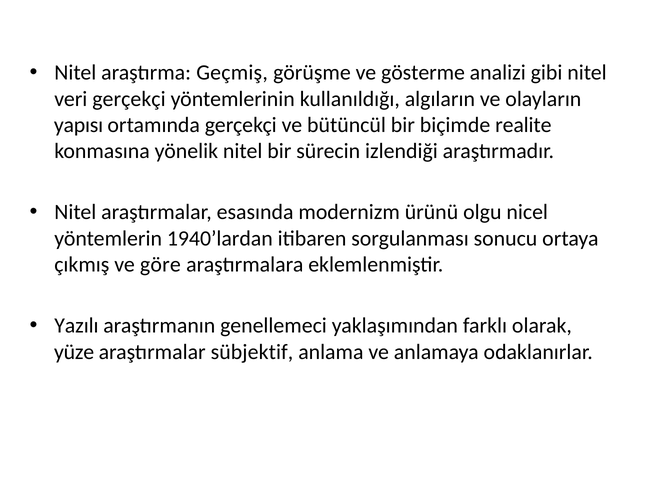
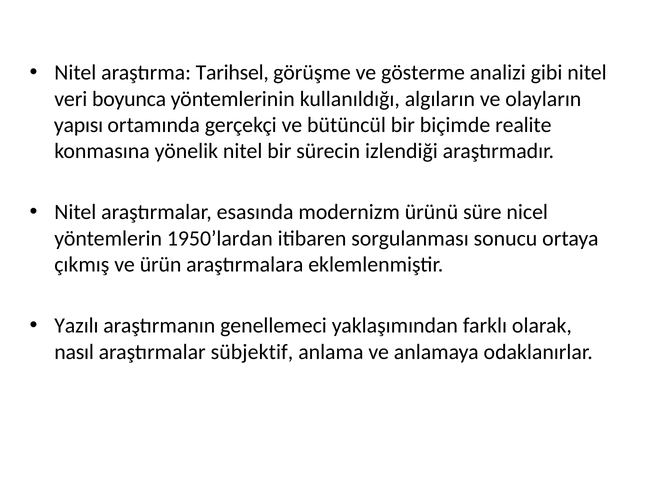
Geçmiş: Geçmiş -> Tarihsel (232, 73)
veri gerçekçi: gerçekçi -> boyunca (129, 99)
olgu: olgu -> süre (482, 212)
1940’lardan: 1940’lardan -> 1950’lardan (220, 239)
göre: göre -> ürün (161, 265)
yüze: yüze -> nasıl (74, 352)
